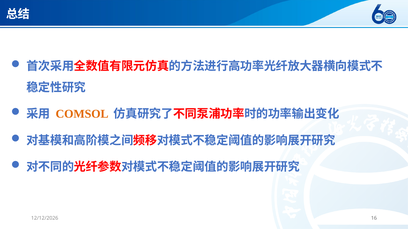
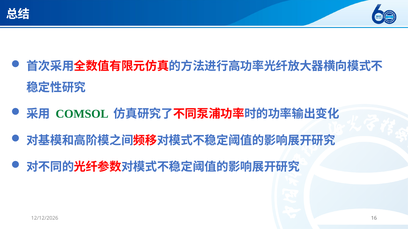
COMSOL colour: orange -> green (82, 114)
